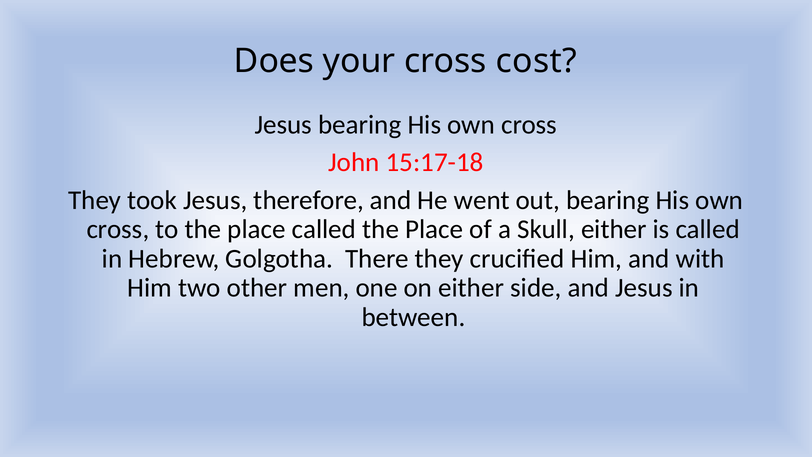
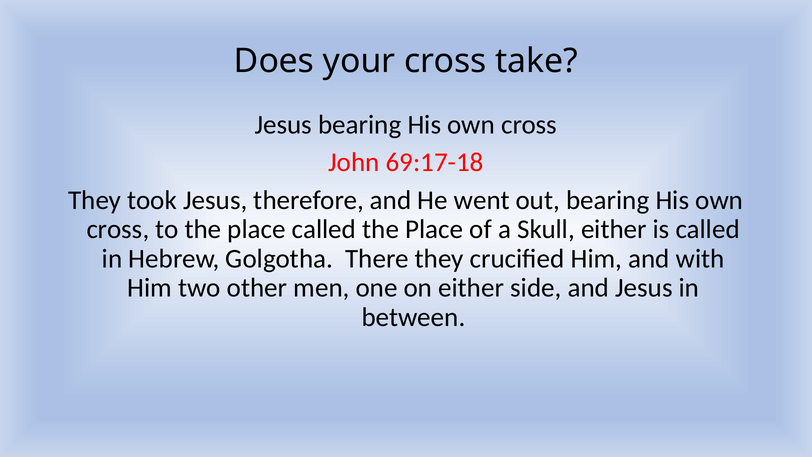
cost: cost -> take (537, 61)
15:17-18: 15:17-18 -> 69:17-18 (435, 162)
